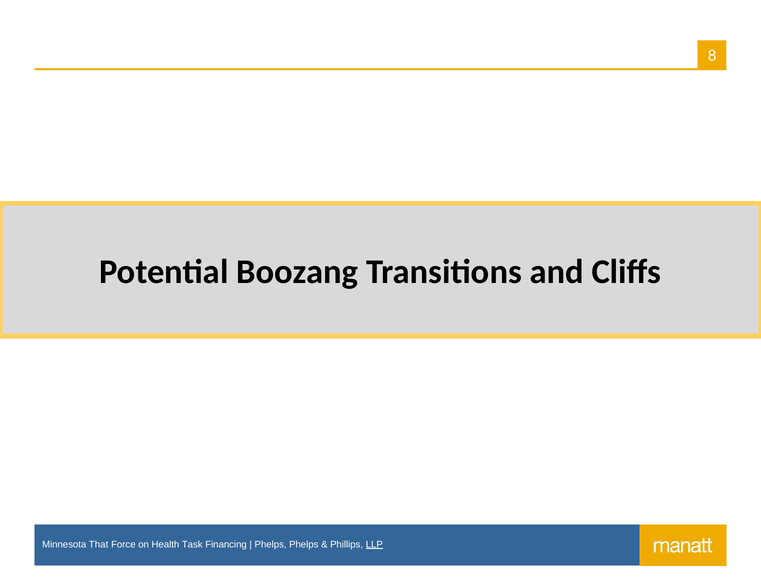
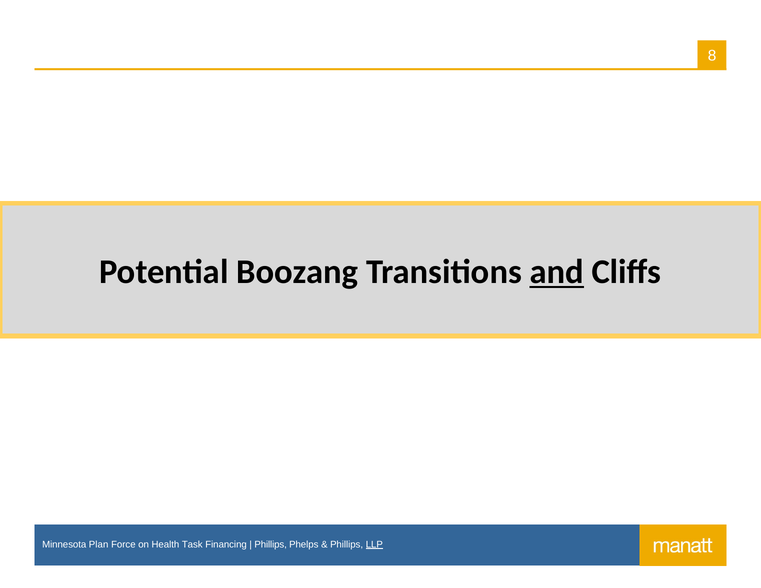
and underline: none -> present (557, 272)
That: That -> Plan (99, 544)
Phelps: Phelps -> Phillips (271, 544)
